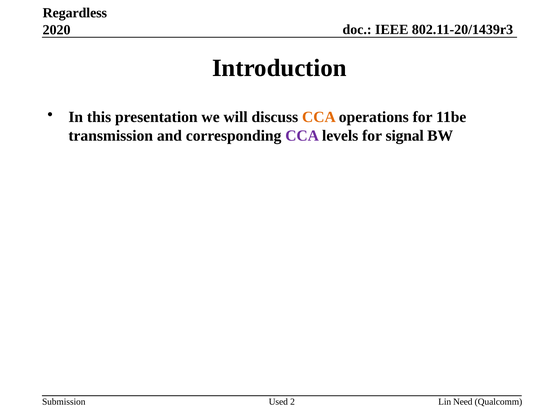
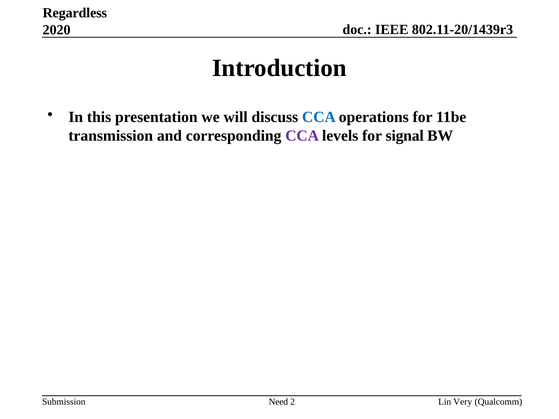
CCA colour: orange -> blue (319, 117)
Used: Used -> Need (278, 402)
Need: Need -> Very (463, 402)
